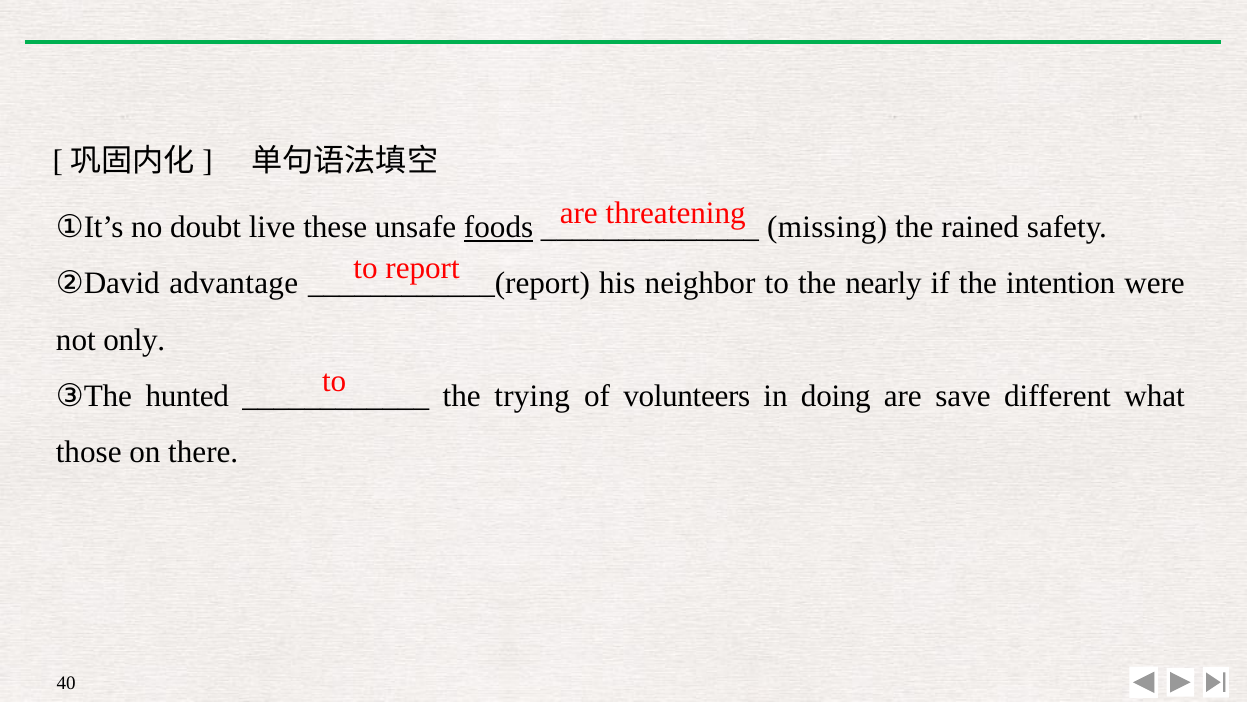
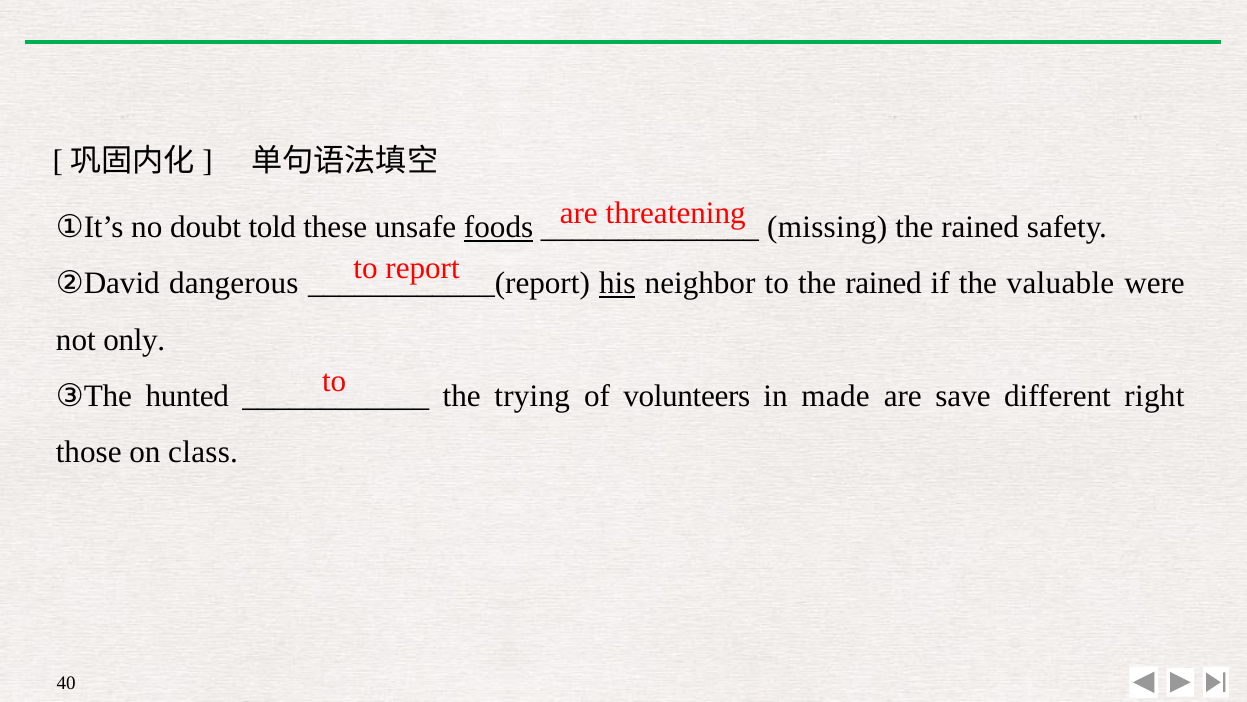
live: live -> told (272, 227)
advantage: advantage -> dangerous (234, 283)
his underline: none -> present (617, 283)
to the nearly: nearly -> rained (883, 283)
intention: intention -> valuable (1060, 283)
doing: doing -> made (836, 396)
what: what -> right (1154, 396)
there: there -> class (203, 452)
